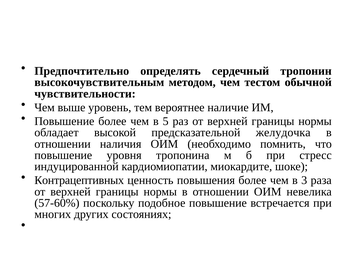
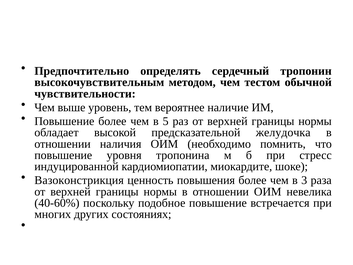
Контрацептивных: Контрацептивных -> Вазоконстрикция (79, 180)
57-60%: 57-60% -> 40-60% (57, 203)
